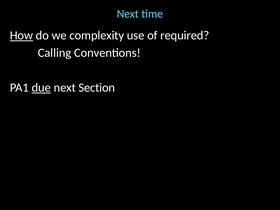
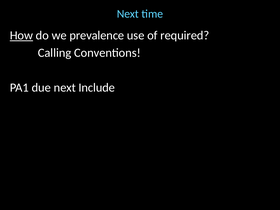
complexity: complexity -> prevalence (97, 35)
due underline: present -> none (41, 88)
Section: Section -> Include (97, 88)
